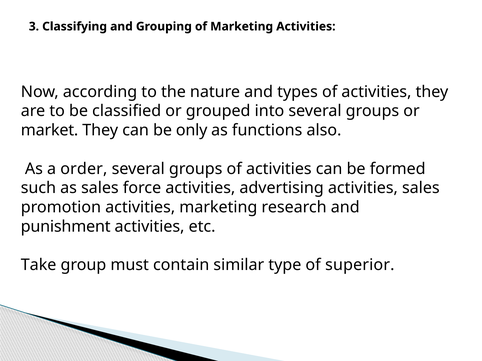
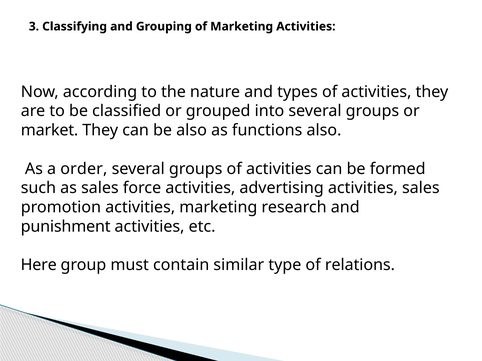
be only: only -> also (192, 130)
Take: Take -> Here (39, 265)
superior: superior -> relations (360, 265)
